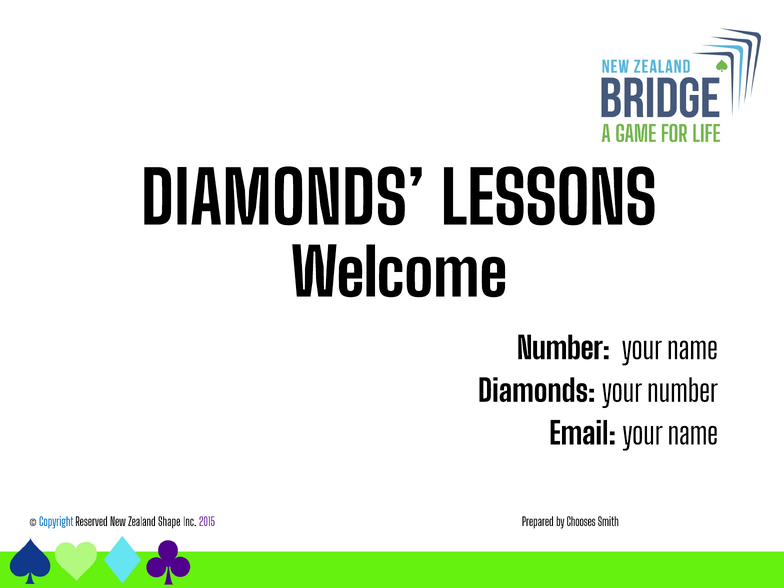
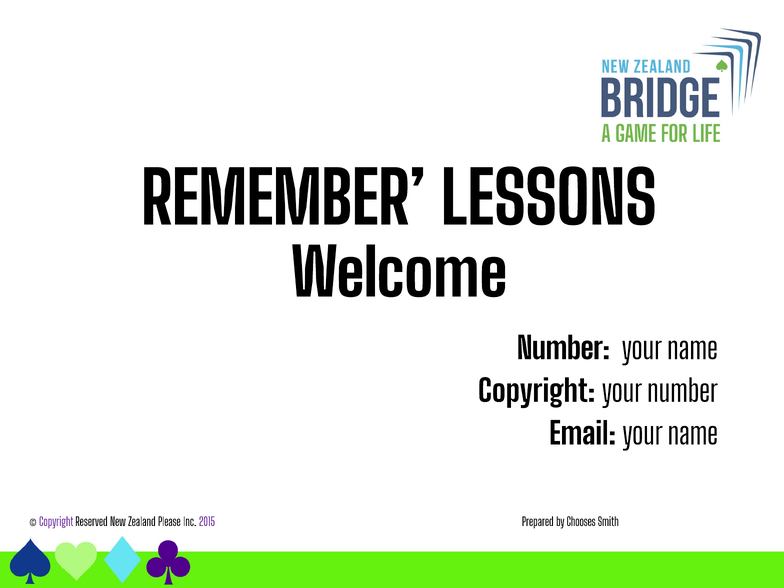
DIAMONDS: DIAMONDS -> REMEMBER (284, 201)
Diamonds: Diamonds -> Copyright (537, 392)
Copyright colour: blue -> purple (56, 522)
Shape: Shape -> Please (169, 522)
